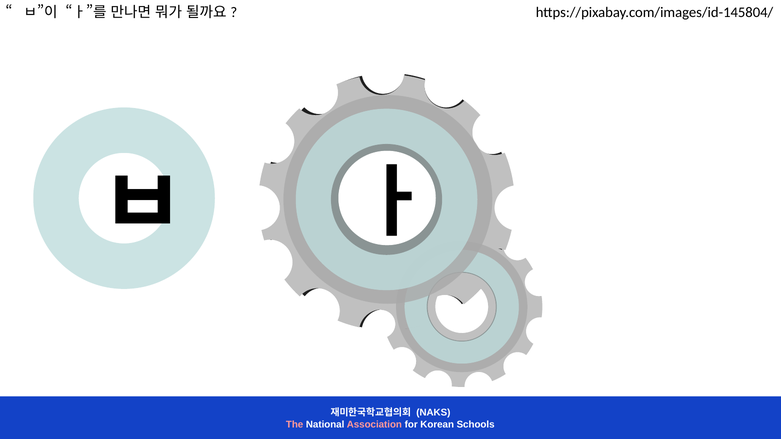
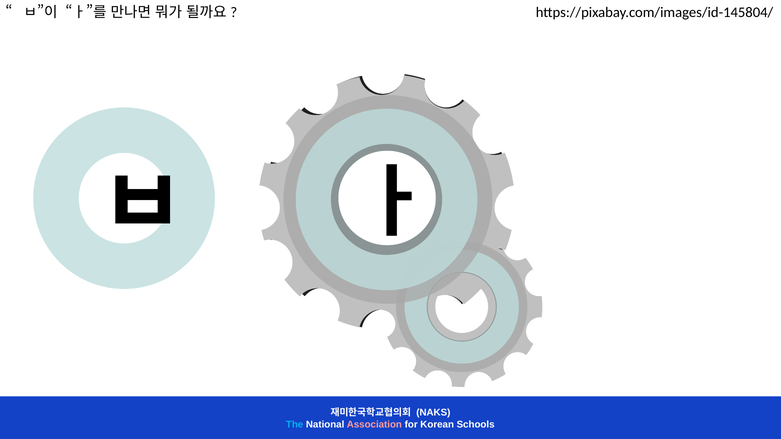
The colour: pink -> light blue (295, 425)
